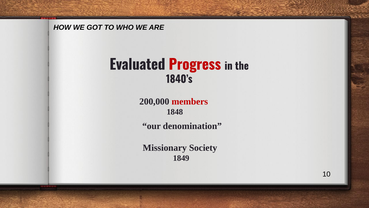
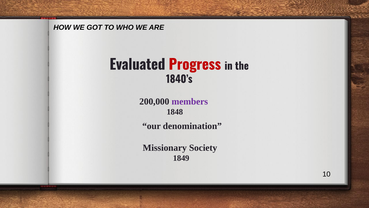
members colour: red -> purple (190, 101)
